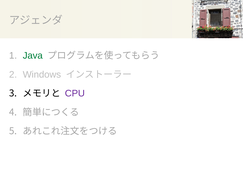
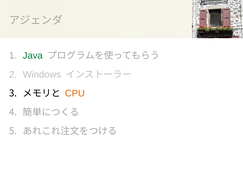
CPU colour: purple -> orange (75, 94)
